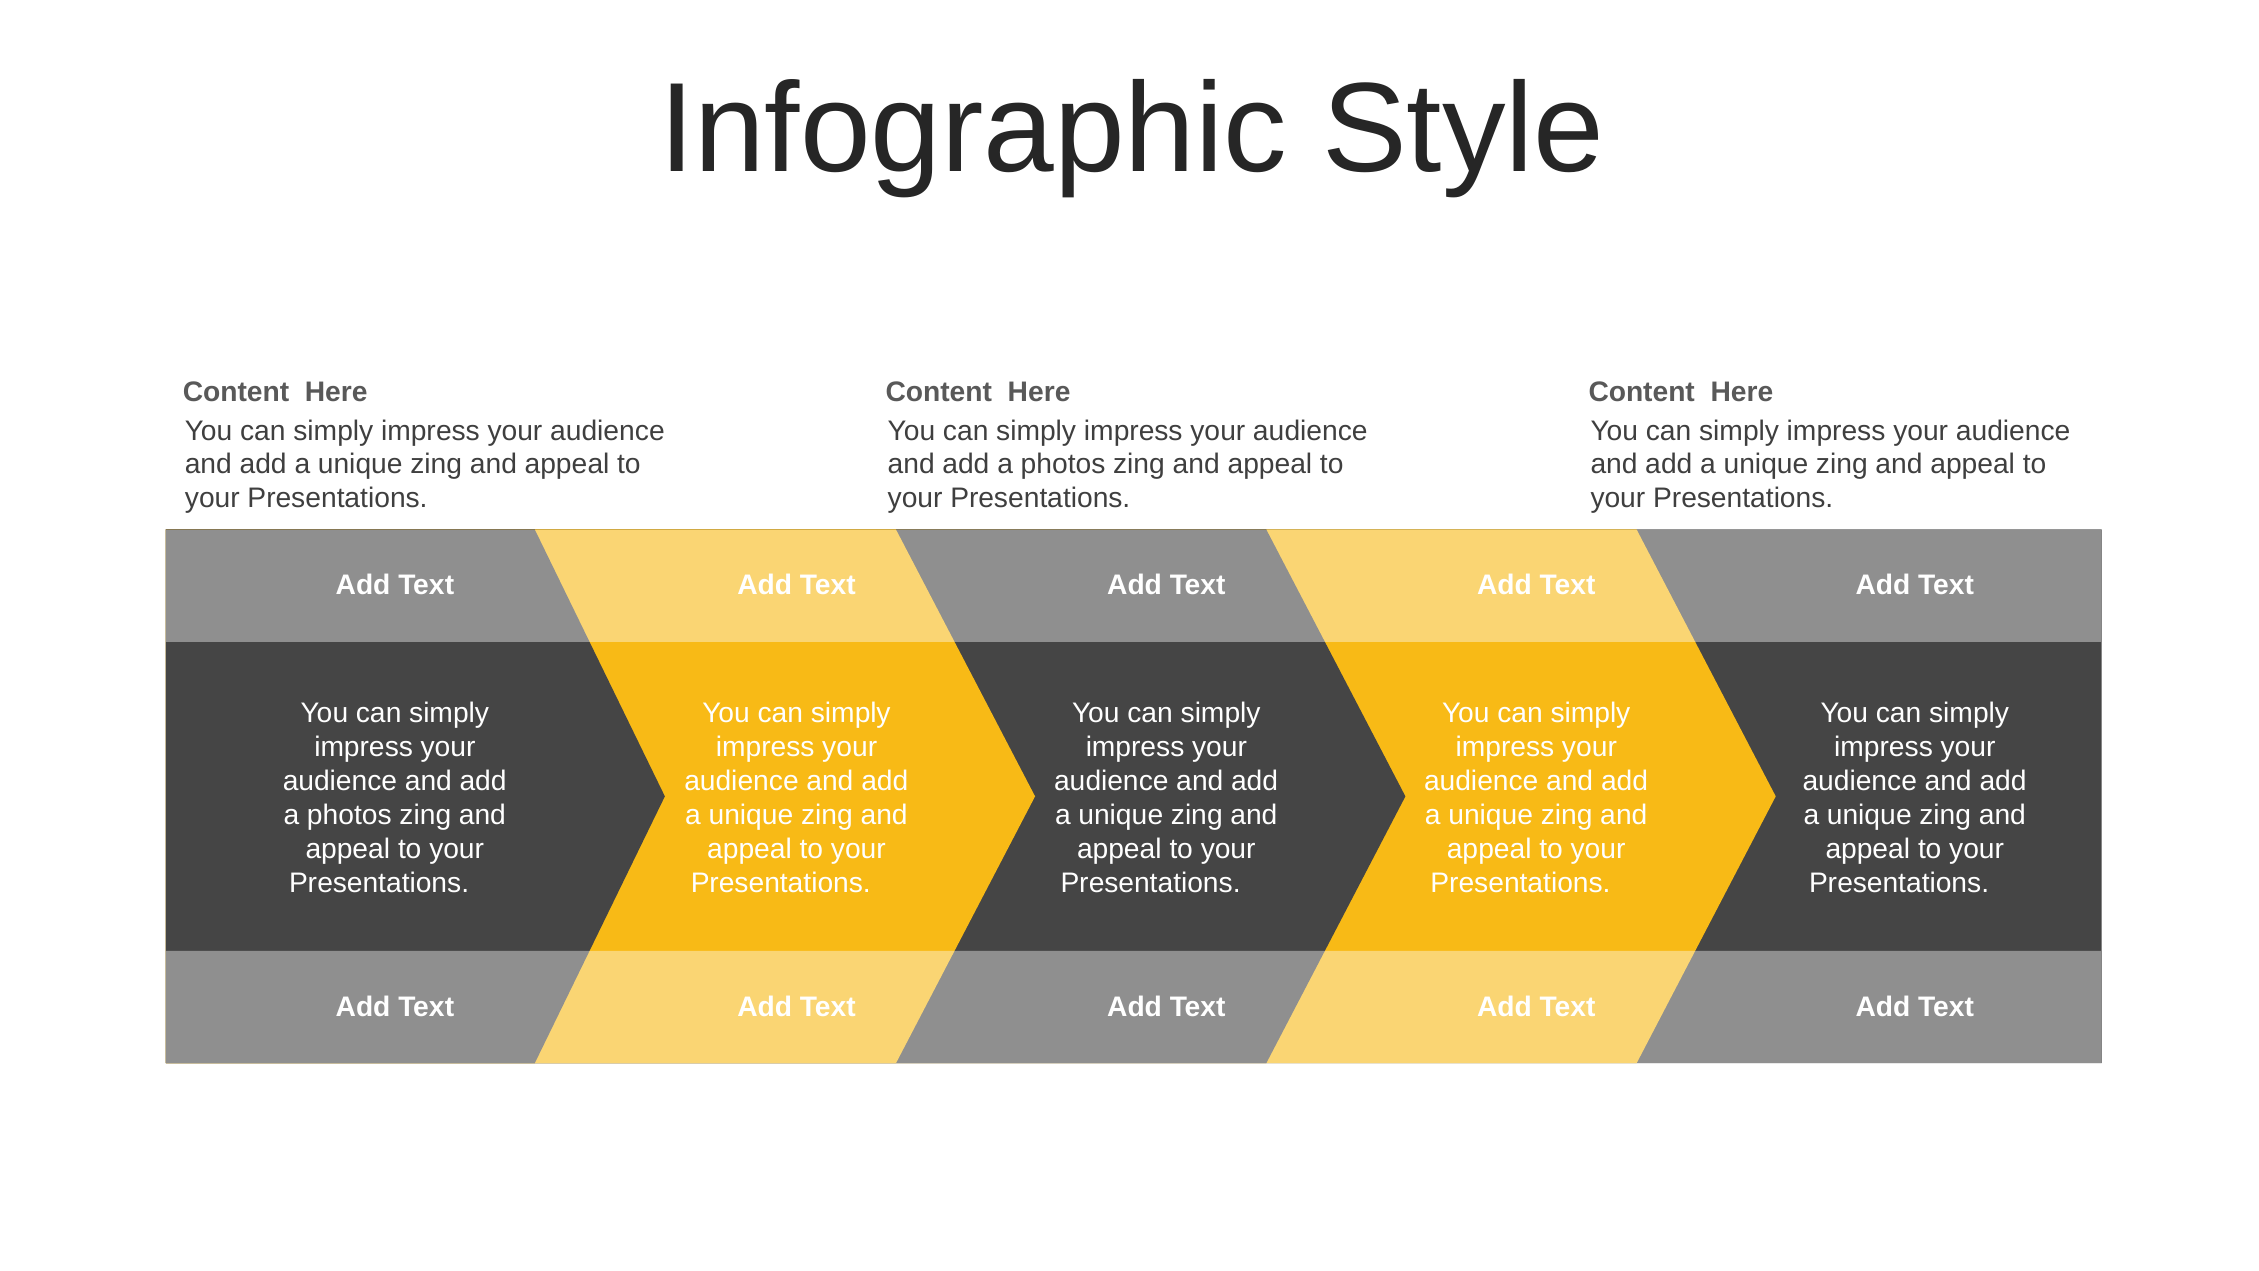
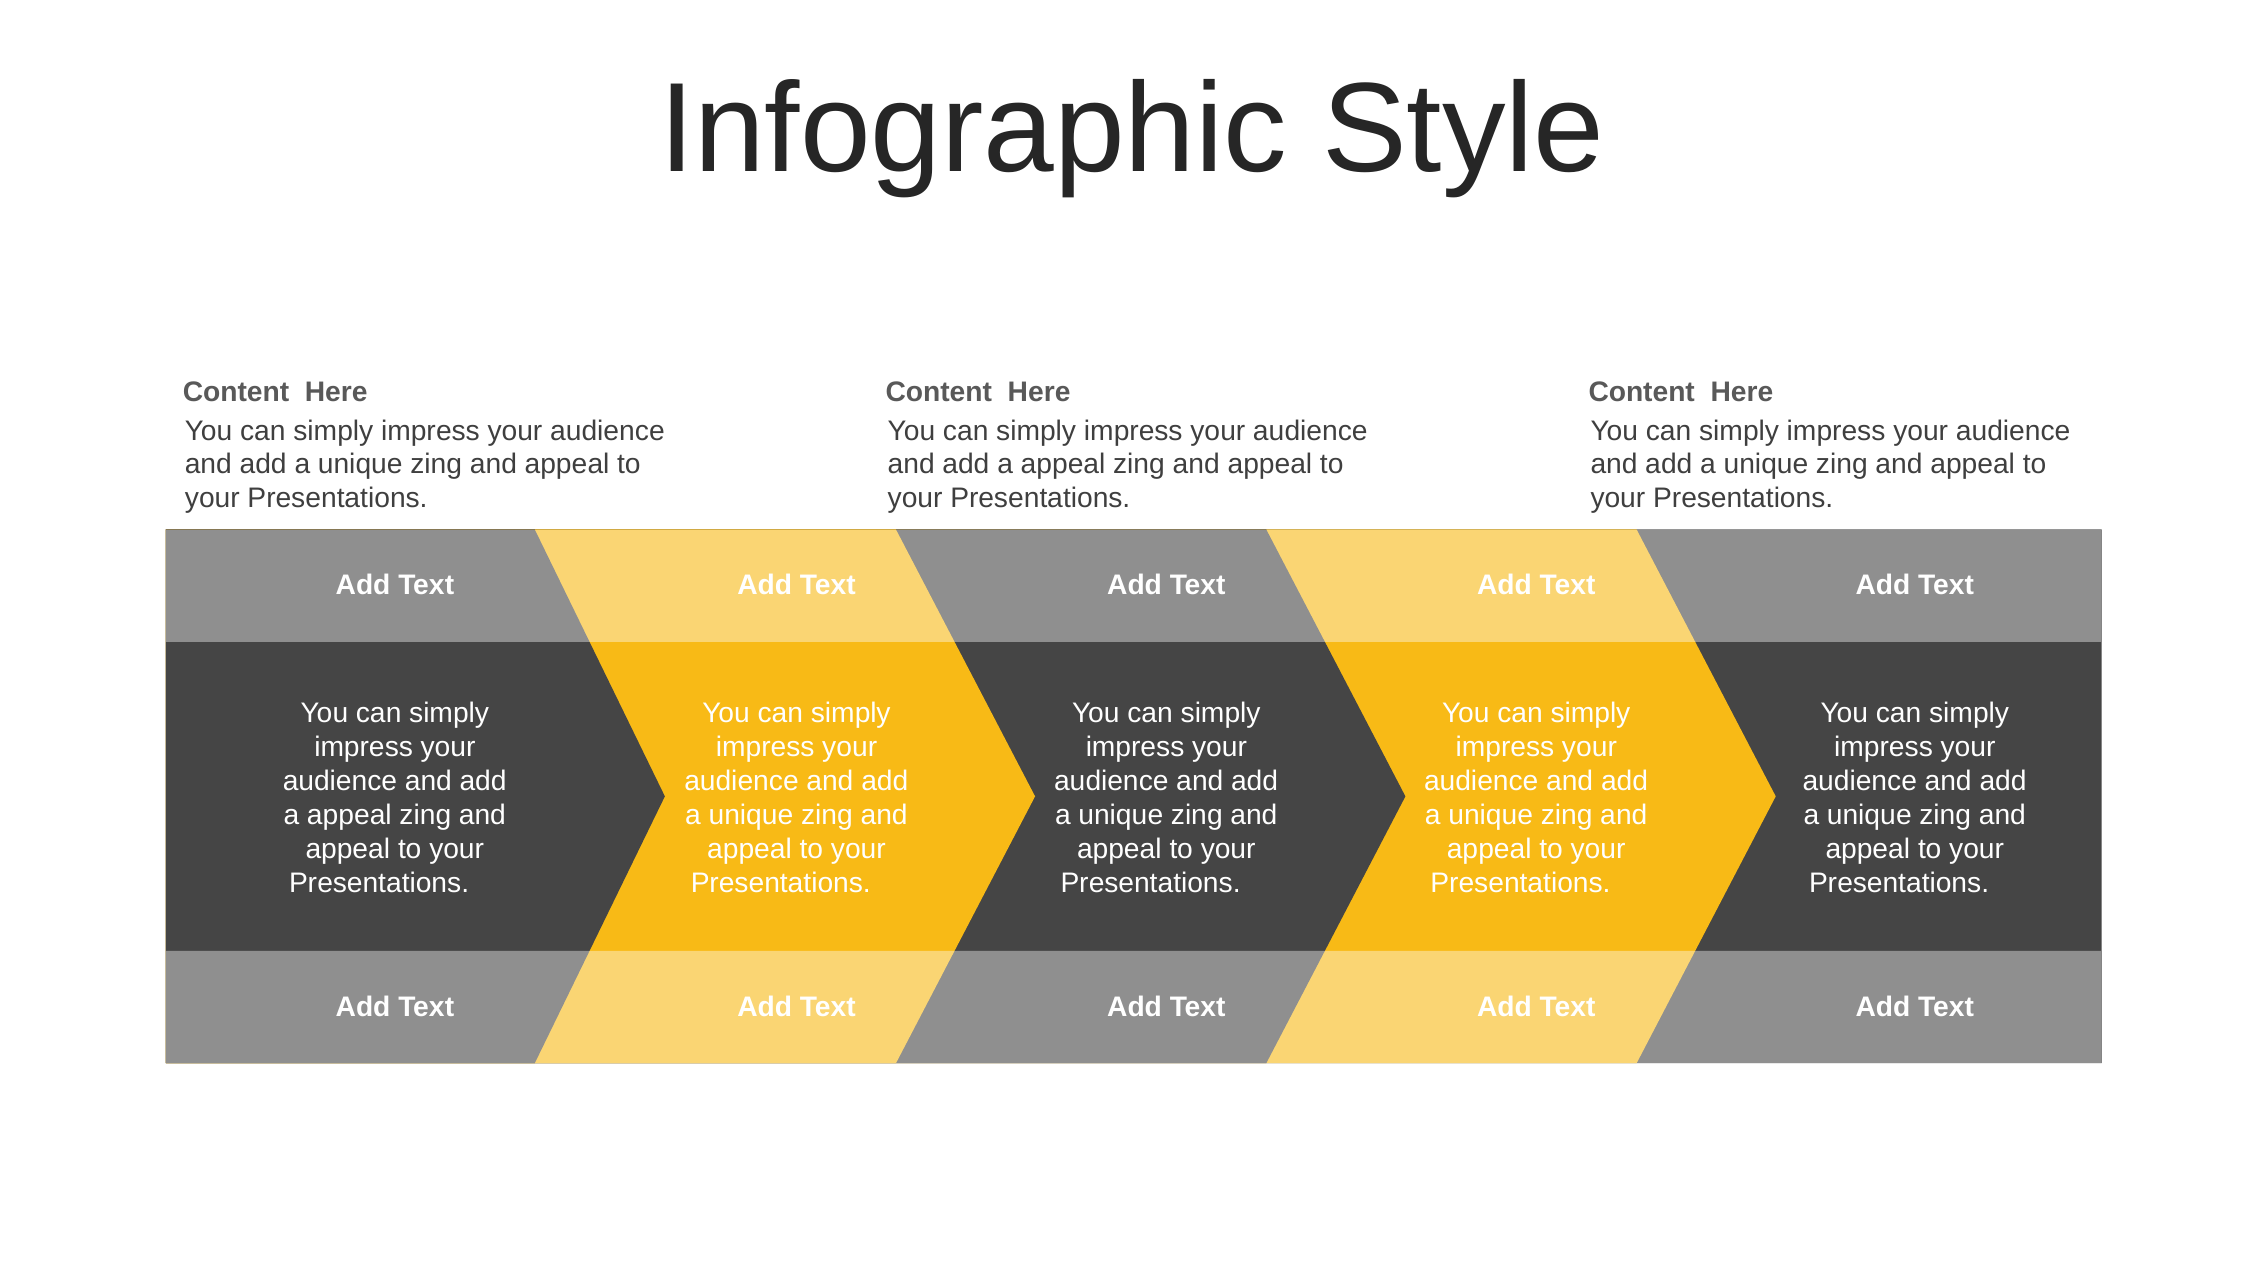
photos: photos -> appeal (1063, 464)
photos: photos -> appeal (349, 815)
